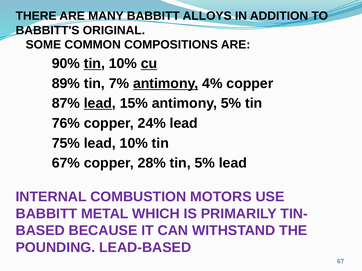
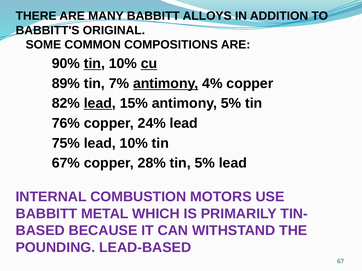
87%: 87% -> 82% (66, 104)
